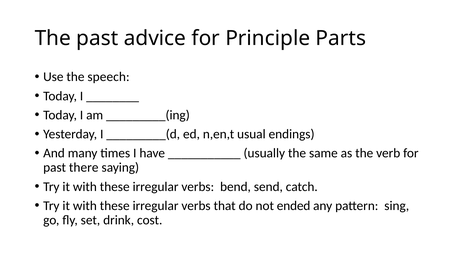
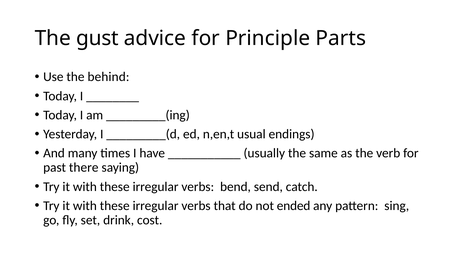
The past: past -> gust (97, 38)
speech: speech -> behind (108, 77)
